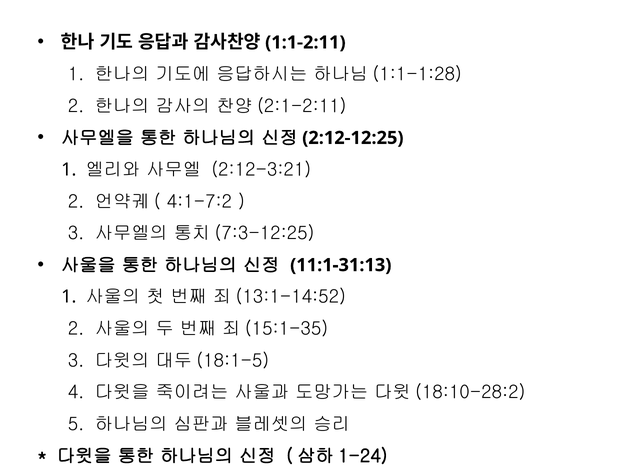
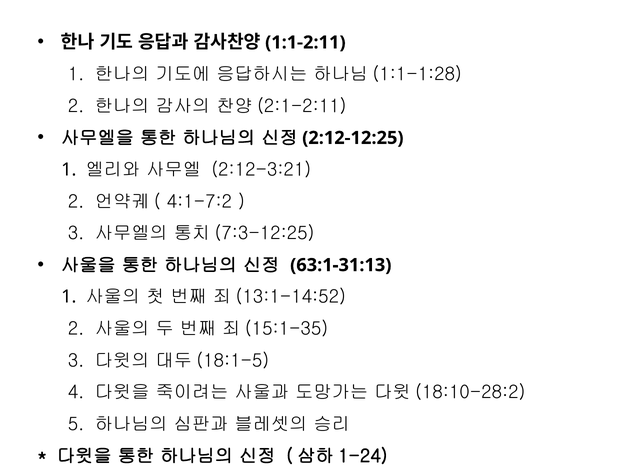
11:1-31:13: 11:1-31:13 -> 63:1-31:13 (341, 265)
